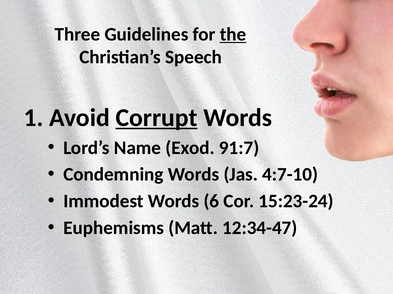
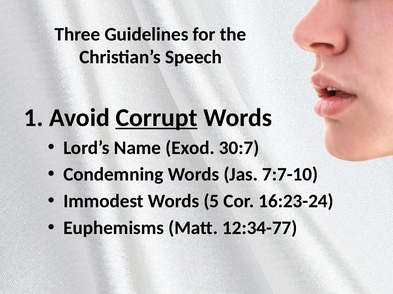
the underline: present -> none (233, 34)
91:7: 91:7 -> 30:7 (239, 148)
4:7-10: 4:7-10 -> 7:7-10 (290, 175)
6: 6 -> 5 (211, 202)
15:23-24: 15:23-24 -> 16:23-24 (296, 202)
12:34-47: 12:34-47 -> 12:34-77 (260, 228)
